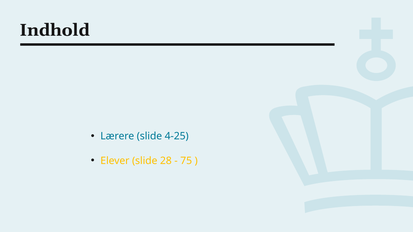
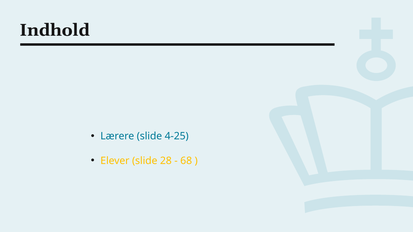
75: 75 -> 68 (186, 161)
